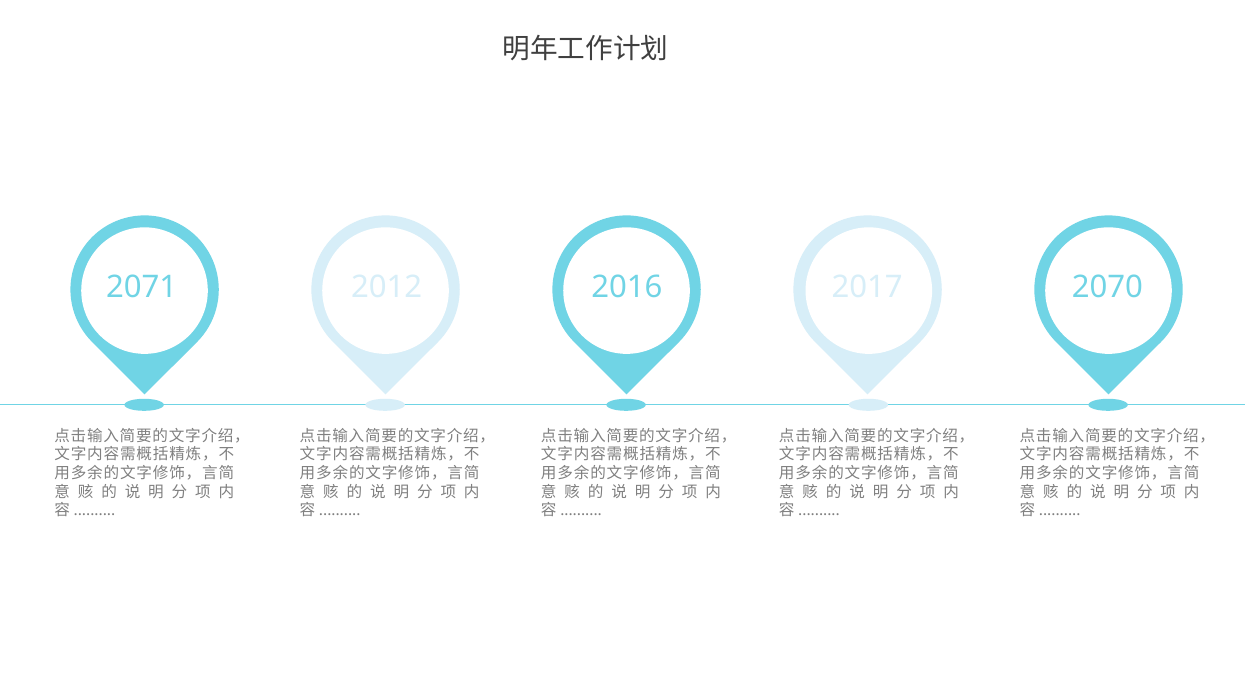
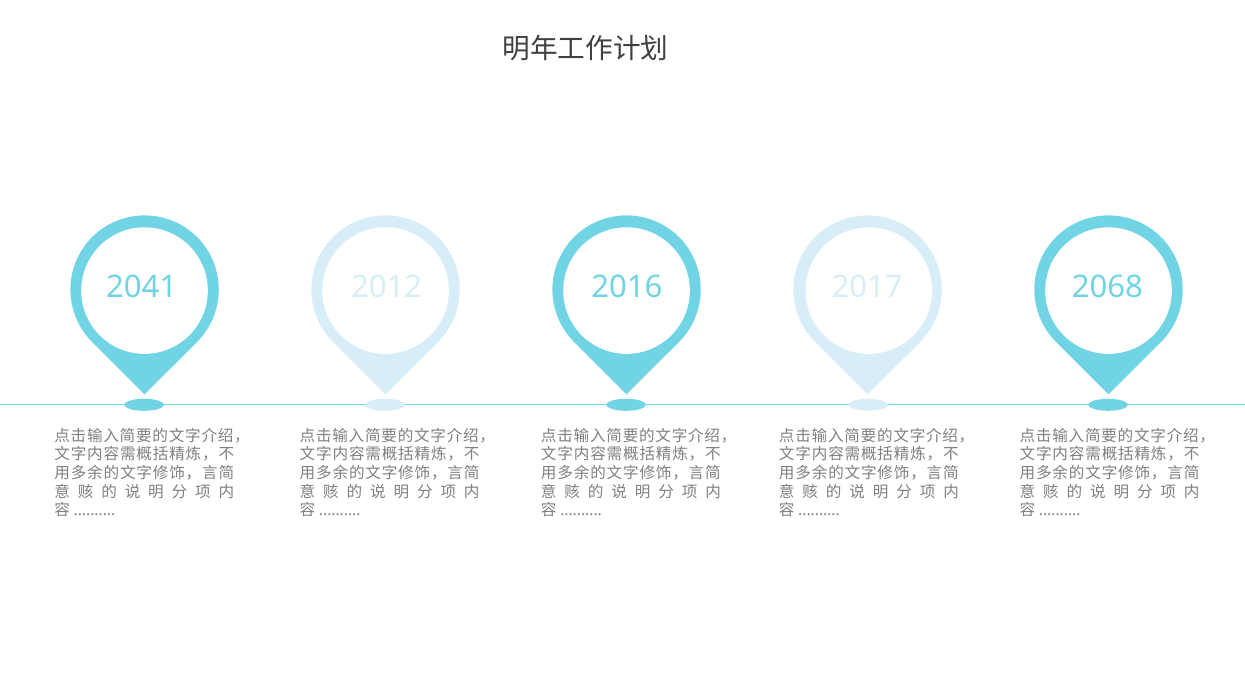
2071: 2071 -> 2041 (142, 288)
2070: 2070 -> 2068 (1107, 288)
